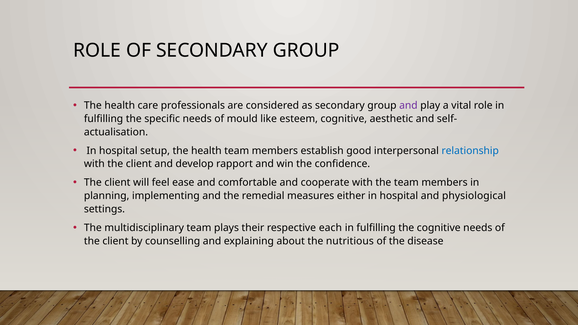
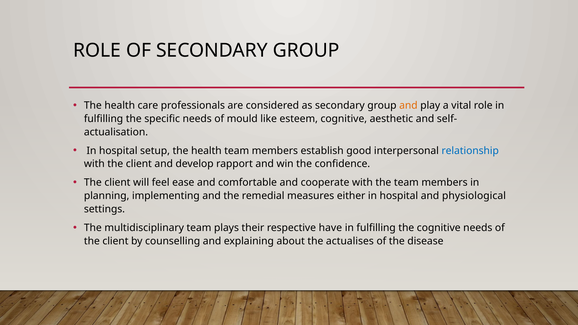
and colour: purple -> orange (408, 106)
each: each -> have (330, 228)
nutritious: nutritious -> actualises (350, 241)
